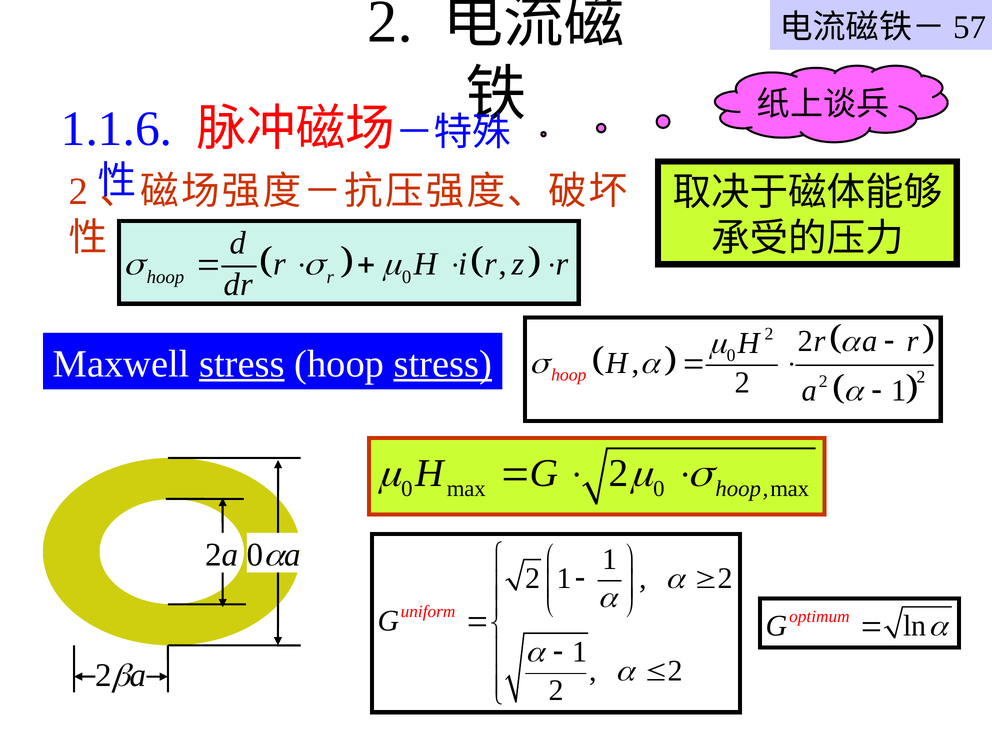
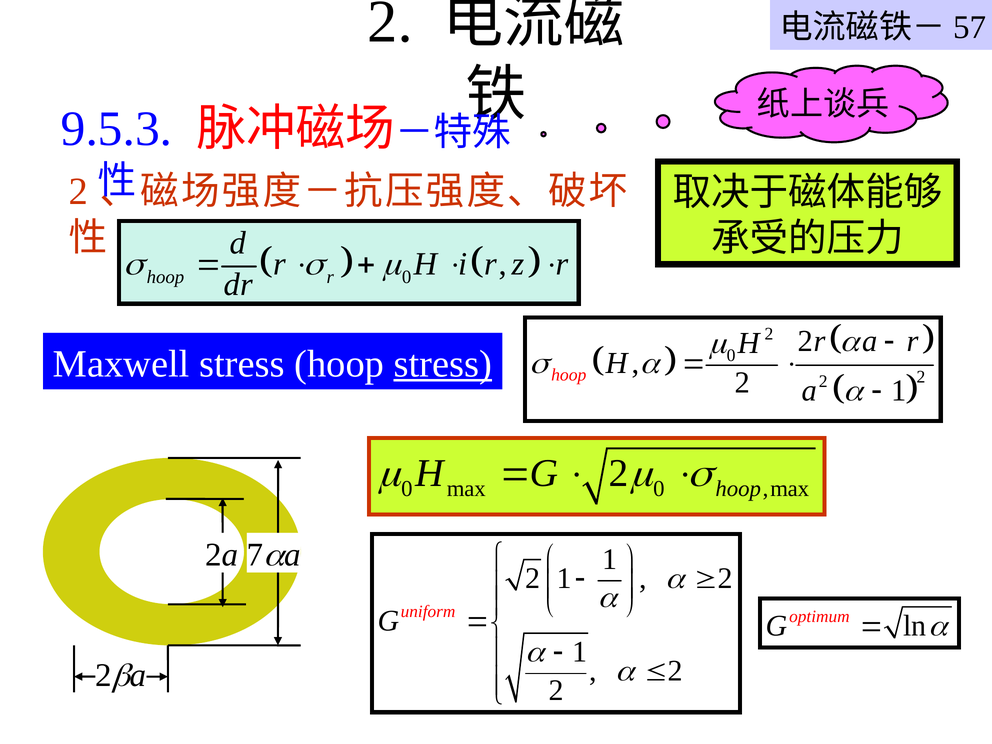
1.1.6: 1.1.6 -> 9.5.3 (117, 129)
stress underline: present -> none (242, 364)
2a 0: 0 -> 7 (255, 555)
